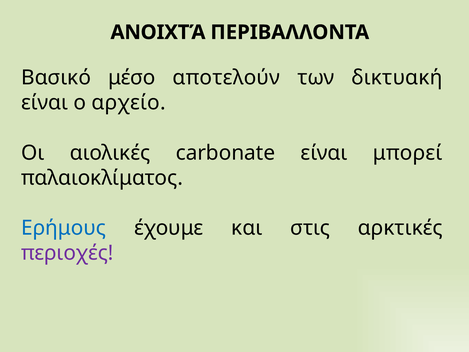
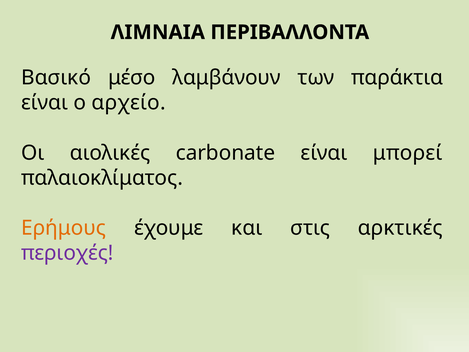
ΑΝΟΙΧΤΆ: ΑΝΟΙΧΤΆ -> ΛΙΜΝΑΙΑ (158, 32)
αποτελούν: αποτελούν -> λαμβάνουν (226, 78)
δικτυακή: δικτυακή -> παράκτια (397, 78)
Ερήμους colour: blue -> orange (64, 228)
